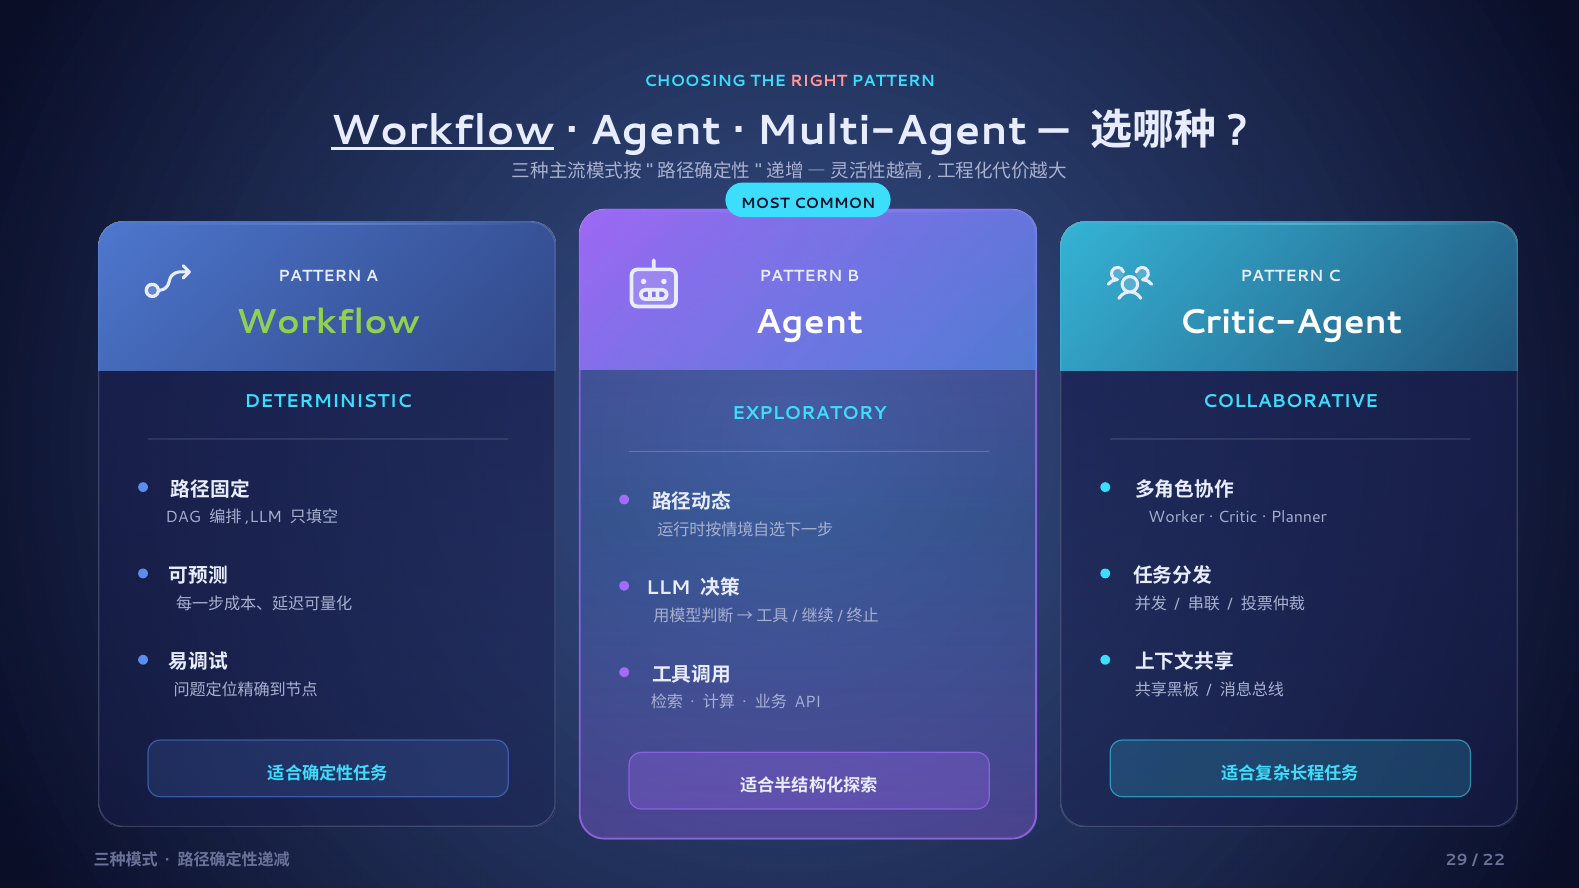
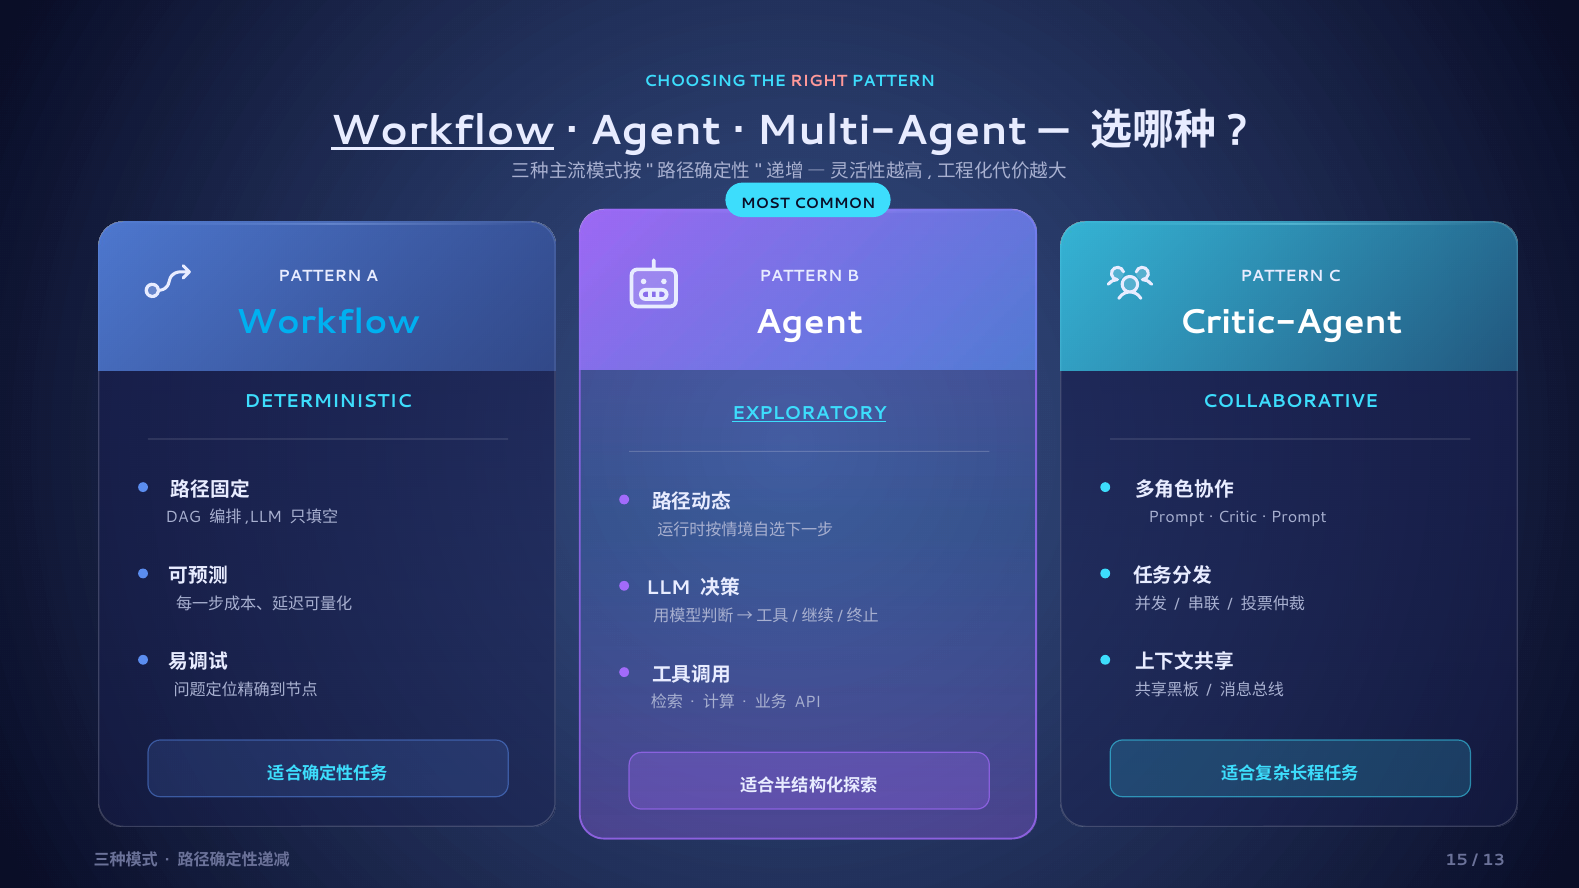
Workflow colour: light green -> light blue (328, 322)
EXPLORATORY underline: none -> present (809, 414)
Worker: Worker -> Prompt (1176, 518)
Planner: Planner -> Prompt (1299, 518)
29: 29 -> 15 (1457, 861)
22: 22 -> 13 (1494, 861)
